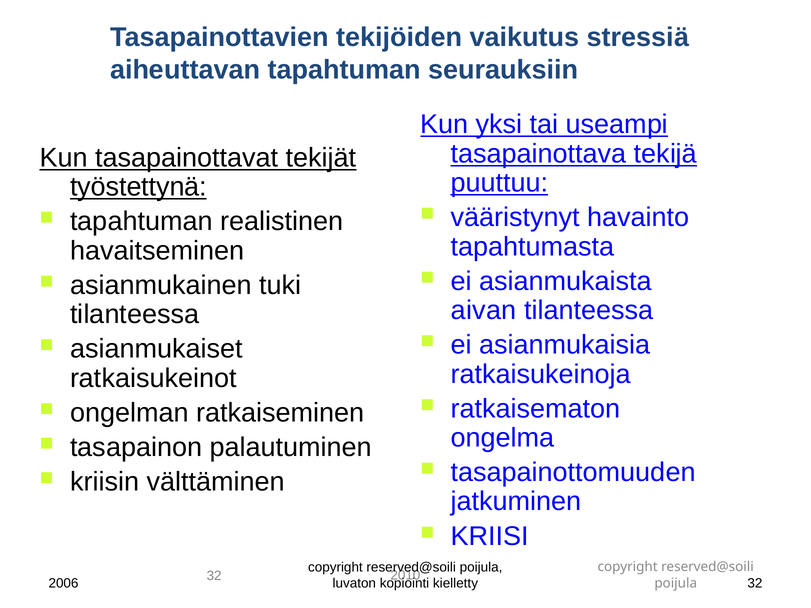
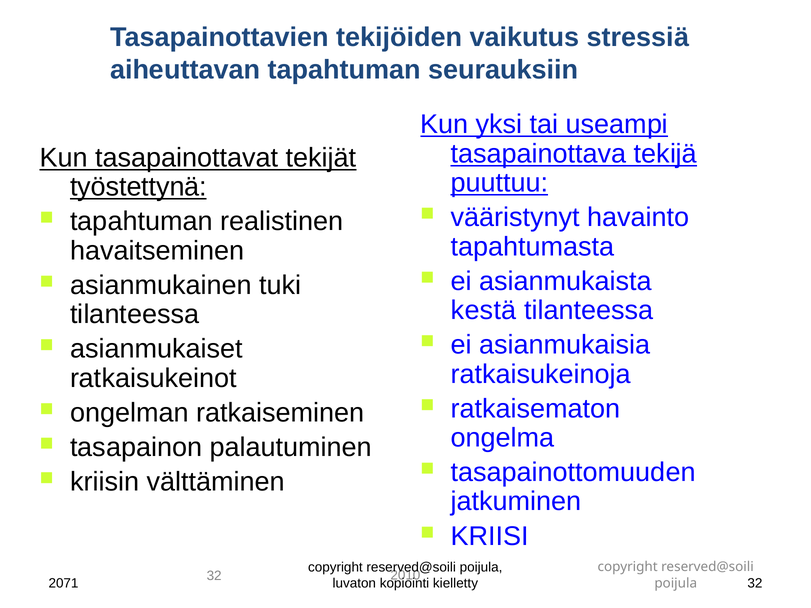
aivan: aivan -> kestä (484, 310)
2006: 2006 -> 2071 (64, 584)
